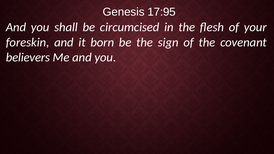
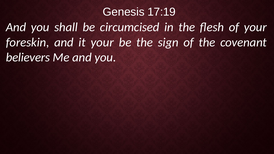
17:95: 17:95 -> 17:19 (162, 12)
it born: born -> your (102, 42)
